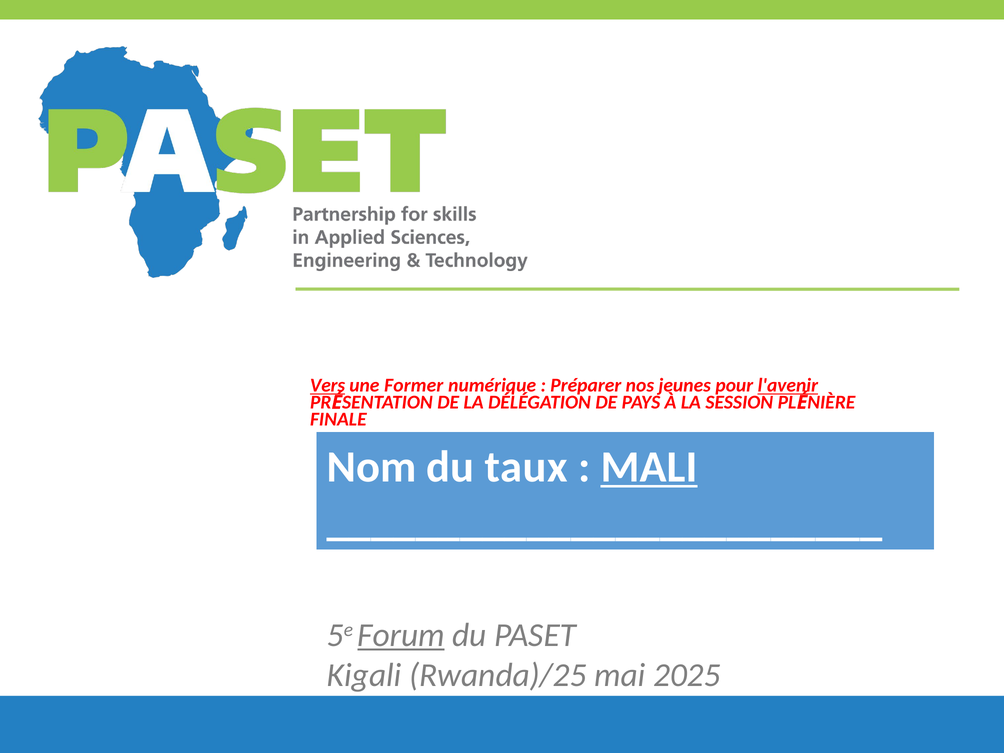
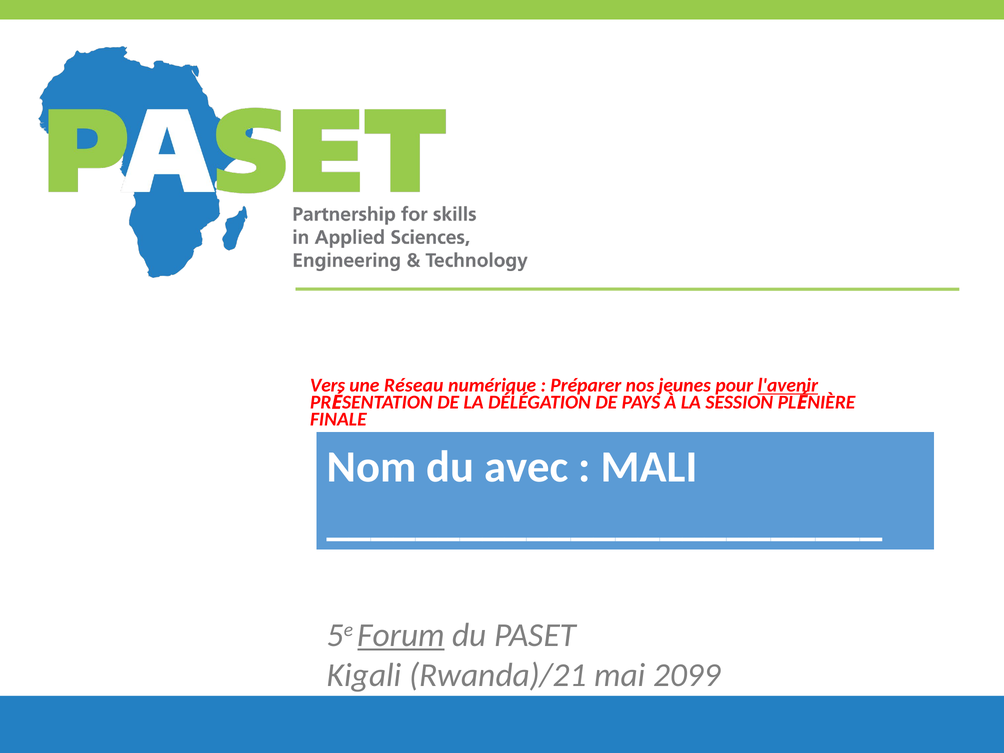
Vers underline: present -> none (328, 385)
Former: Former -> Réseau (414, 385)
taux: taux -> avec (526, 467)
MALI underline: present -> none (649, 467)
Rwanda)/25: Rwanda)/25 -> Rwanda)/21 (498, 675)
2025: 2025 -> 2099 (687, 675)
